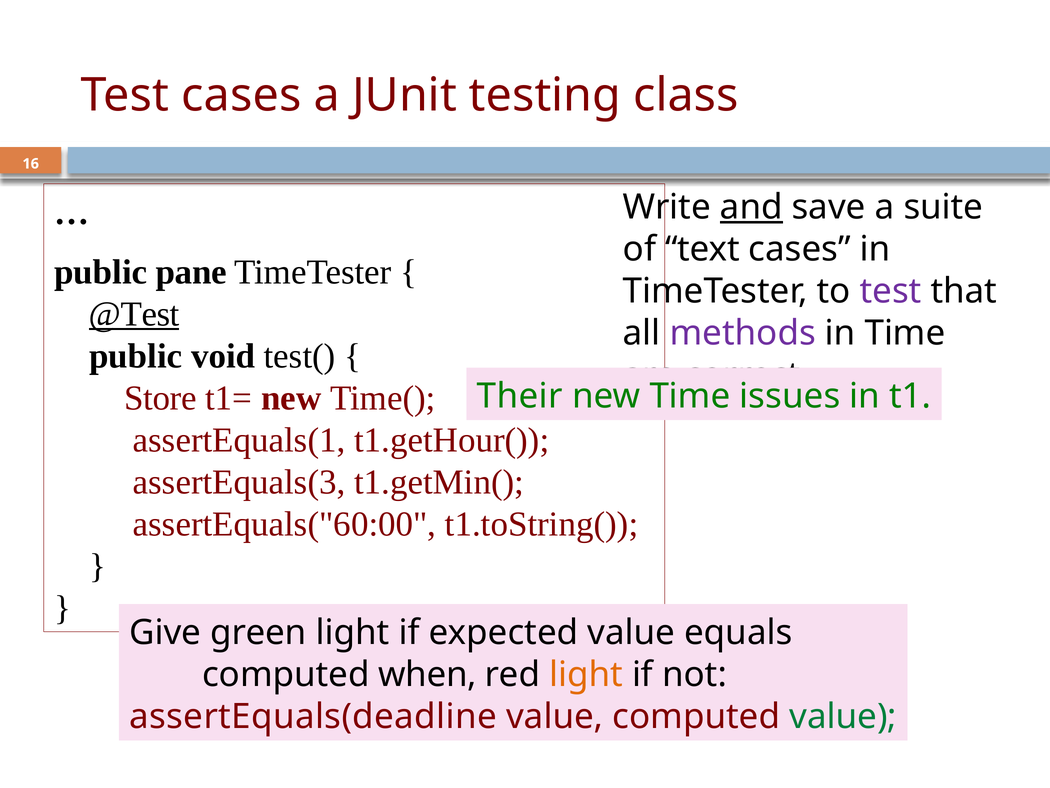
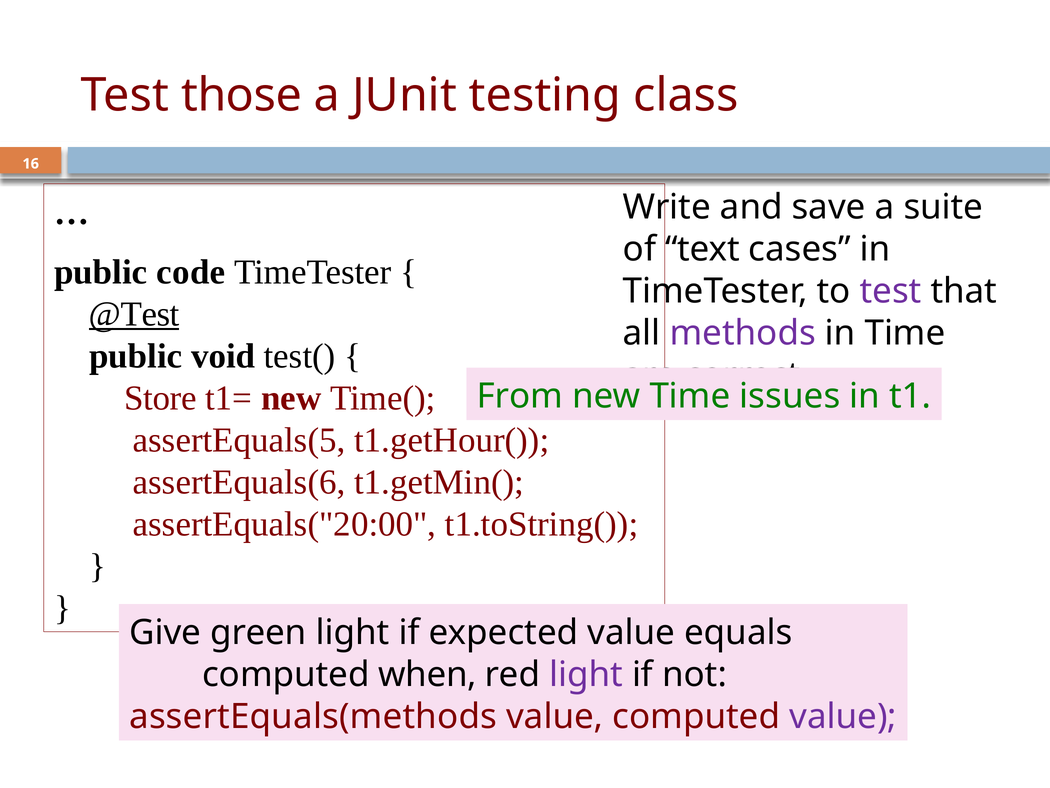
Test cases: cases -> those (242, 95)
and underline: present -> none (751, 207)
pane: pane -> code (191, 272)
Their: Their -> From (520, 396)
assertEquals(1: assertEquals(1 -> assertEquals(5 (239, 440)
assertEquals(3: assertEquals(3 -> assertEquals(6 (239, 482)
assertEquals("60:00: assertEquals("60:00 -> assertEquals("20:00 (285, 524)
light colour: orange -> purple (586, 674)
assertEquals(deadline: assertEquals(deadline -> assertEquals(methods (313, 716)
value colour: green -> purple (843, 716)
